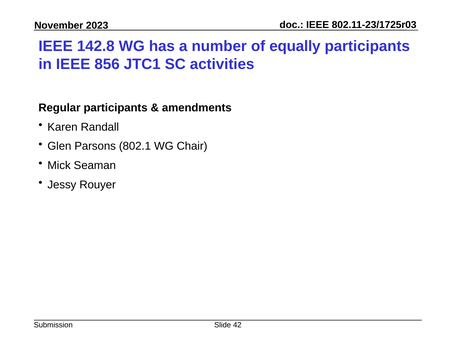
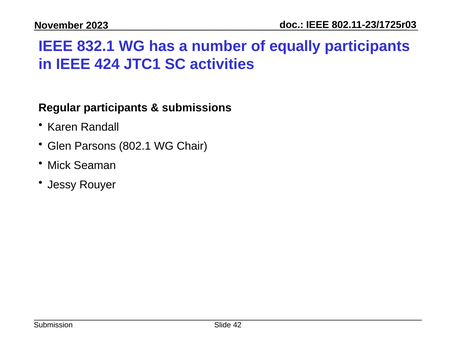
142.8: 142.8 -> 832.1 (96, 46)
856: 856 -> 424 (107, 64)
amendments: amendments -> submissions (197, 108)
